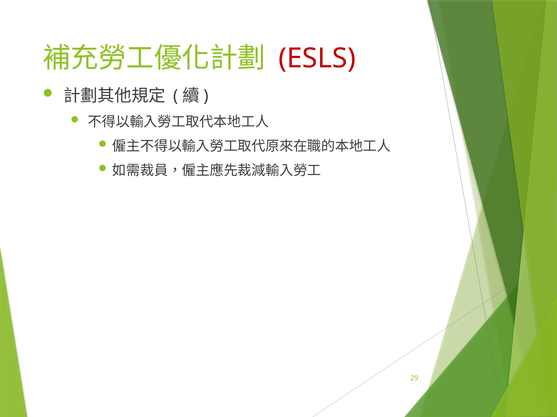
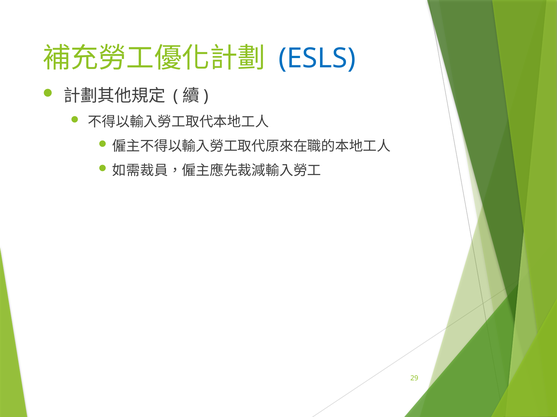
ESLS colour: red -> blue (317, 59)
